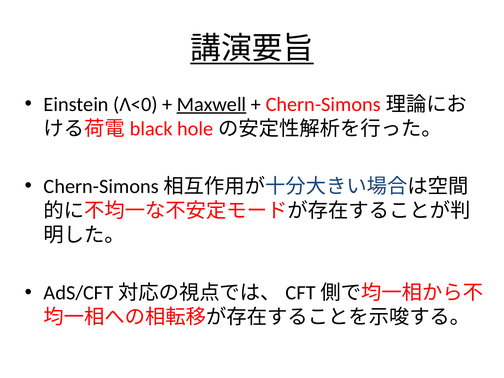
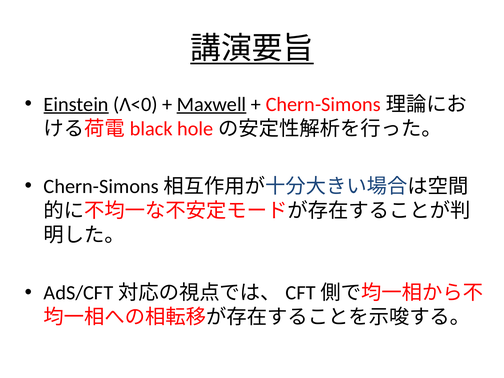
Einstein underline: none -> present (76, 104)
